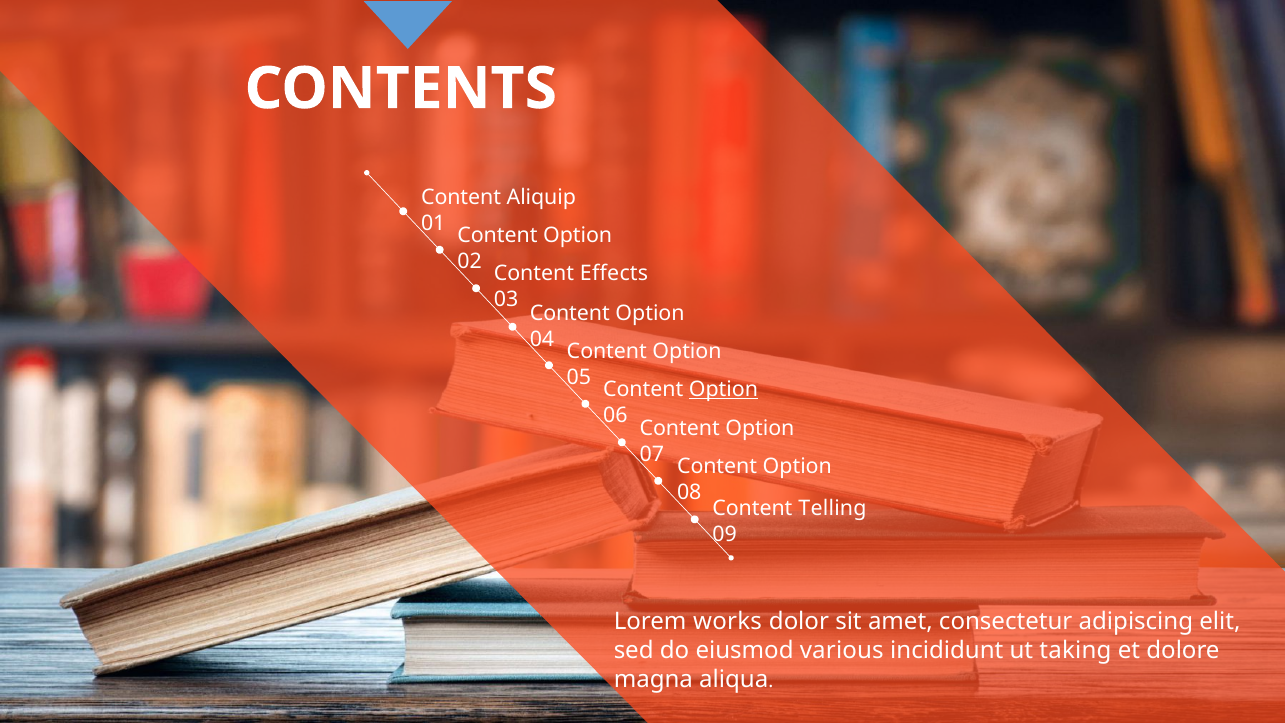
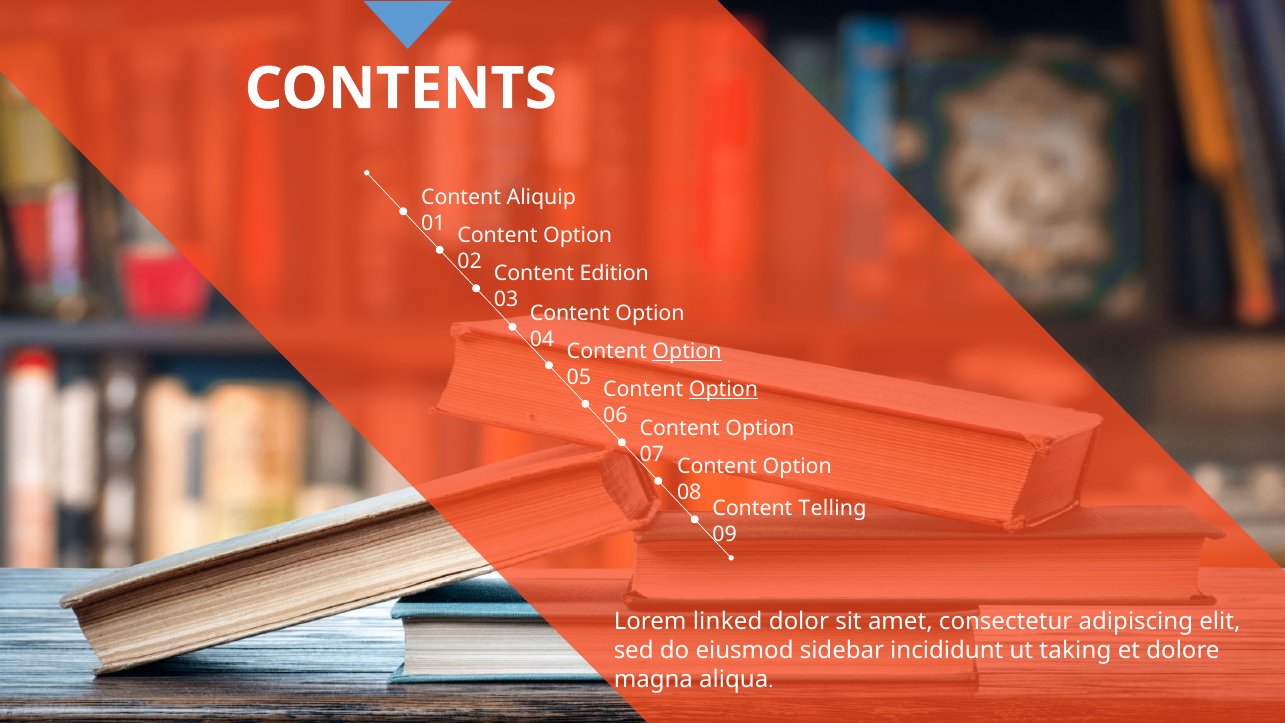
Effects: Effects -> Edition (614, 274)
Option underline: none -> present (687, 351)
works: works -> linked (728, 622)
various: various -> sidebar (842, 651)
